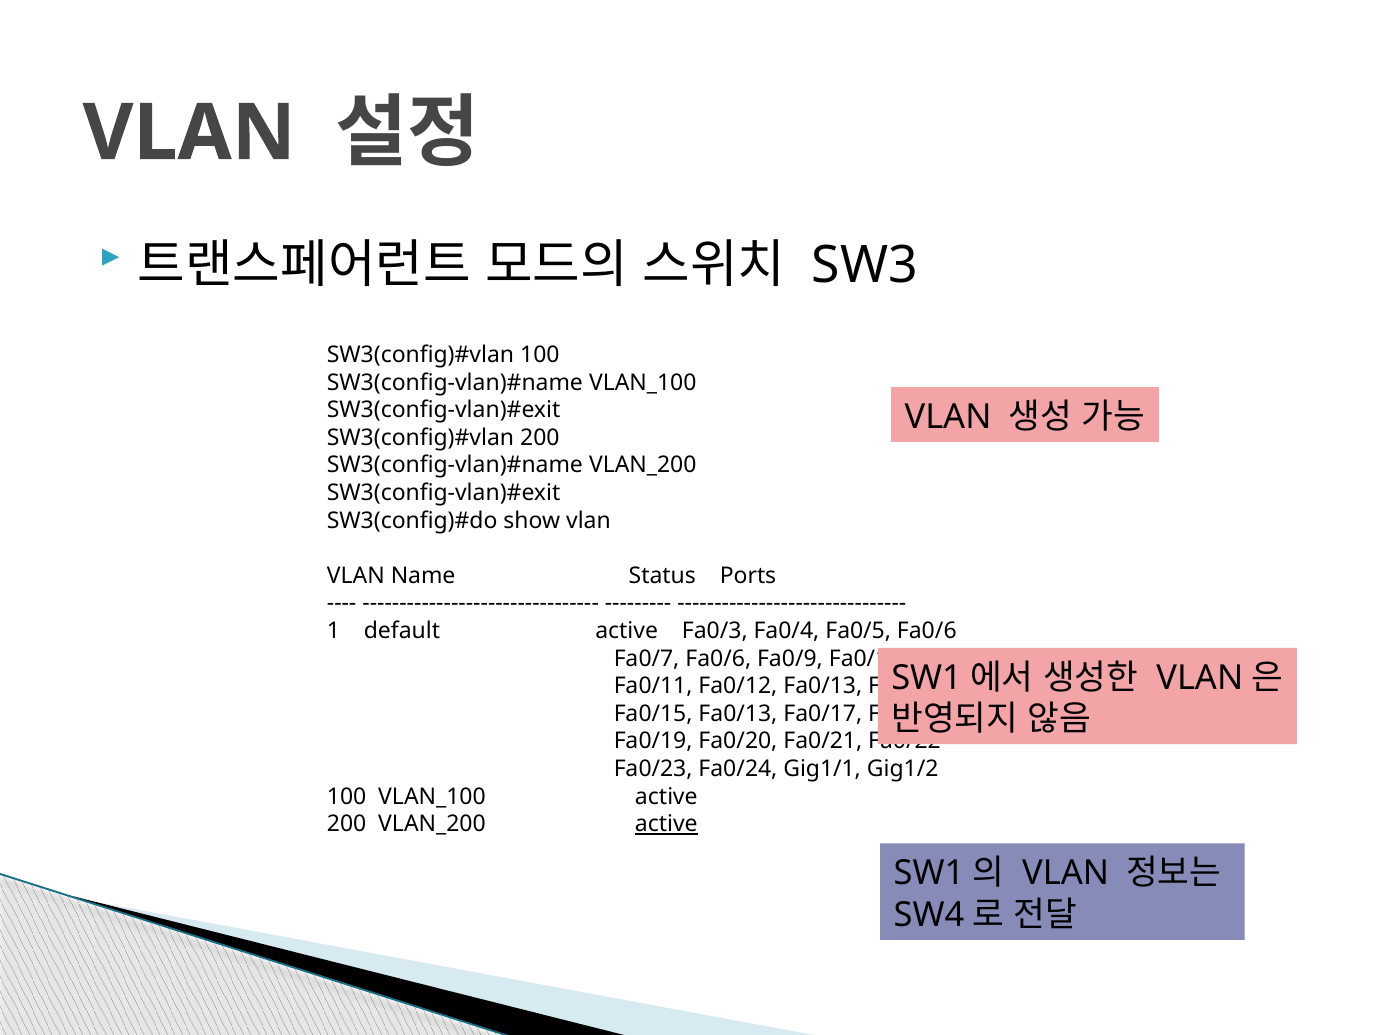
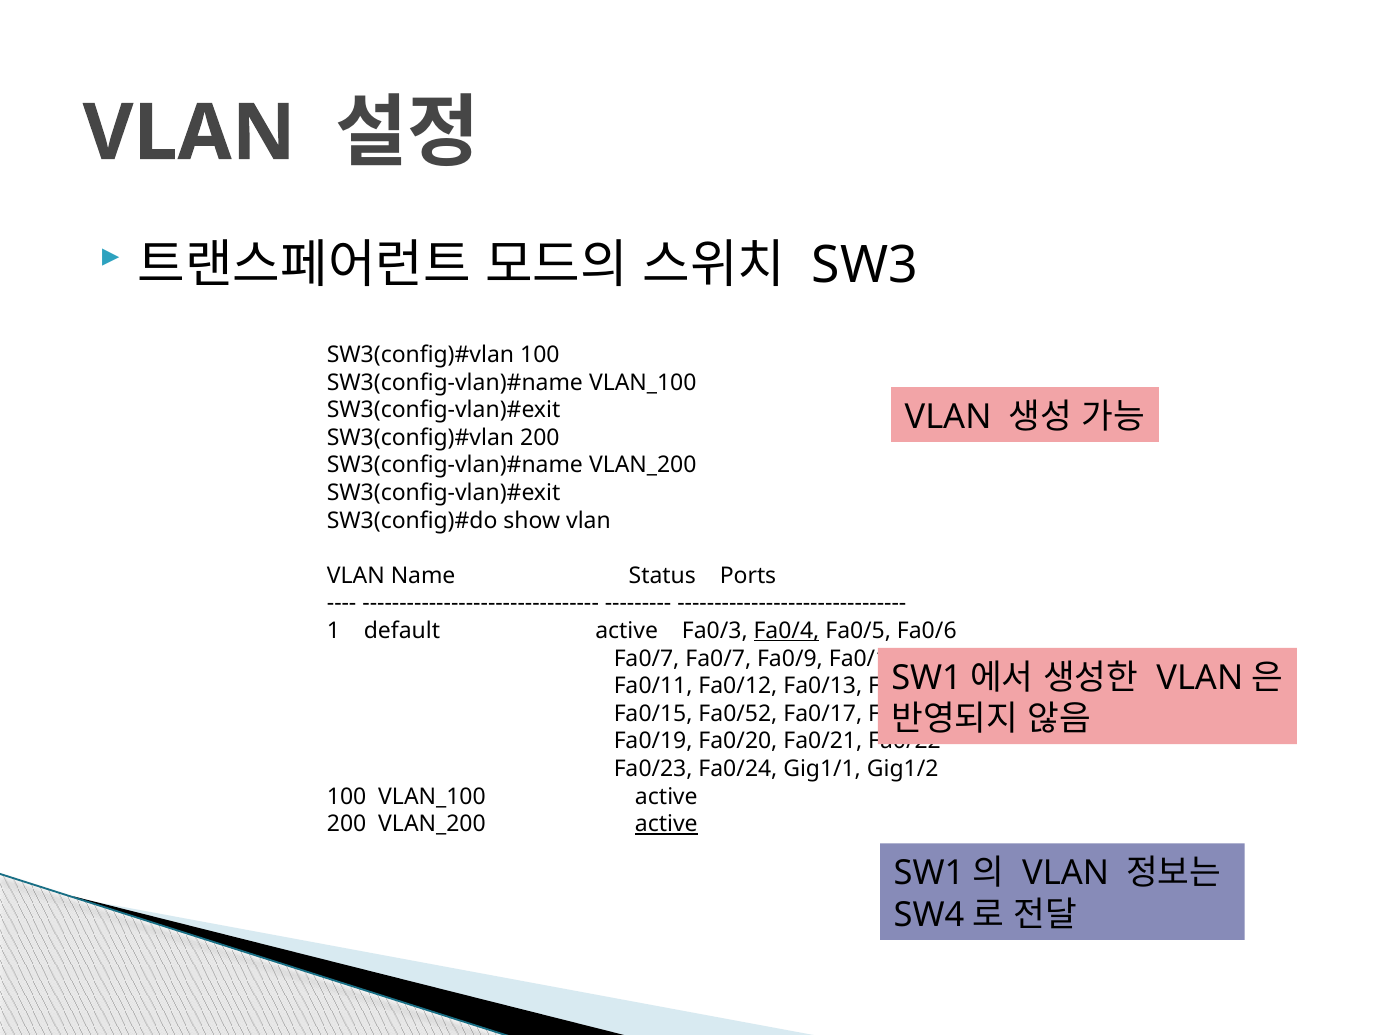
Fa0/4 underline: none -> present (786, 630)
Fa0/7 Fa0/6: Fa0/6 -> Fa0/7 (718, 658)
Fa0/15 Fa0/13: Fa0/13 -> Fa0/52 (738, 713)
